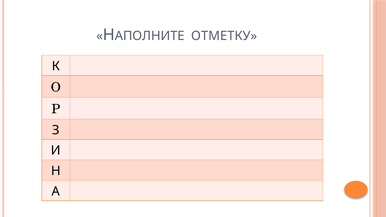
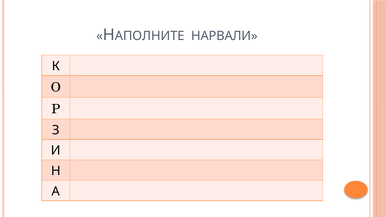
ОТМЕТКУ: ОТМЕТКУ -> НАРВАЛИ (224, 36)
